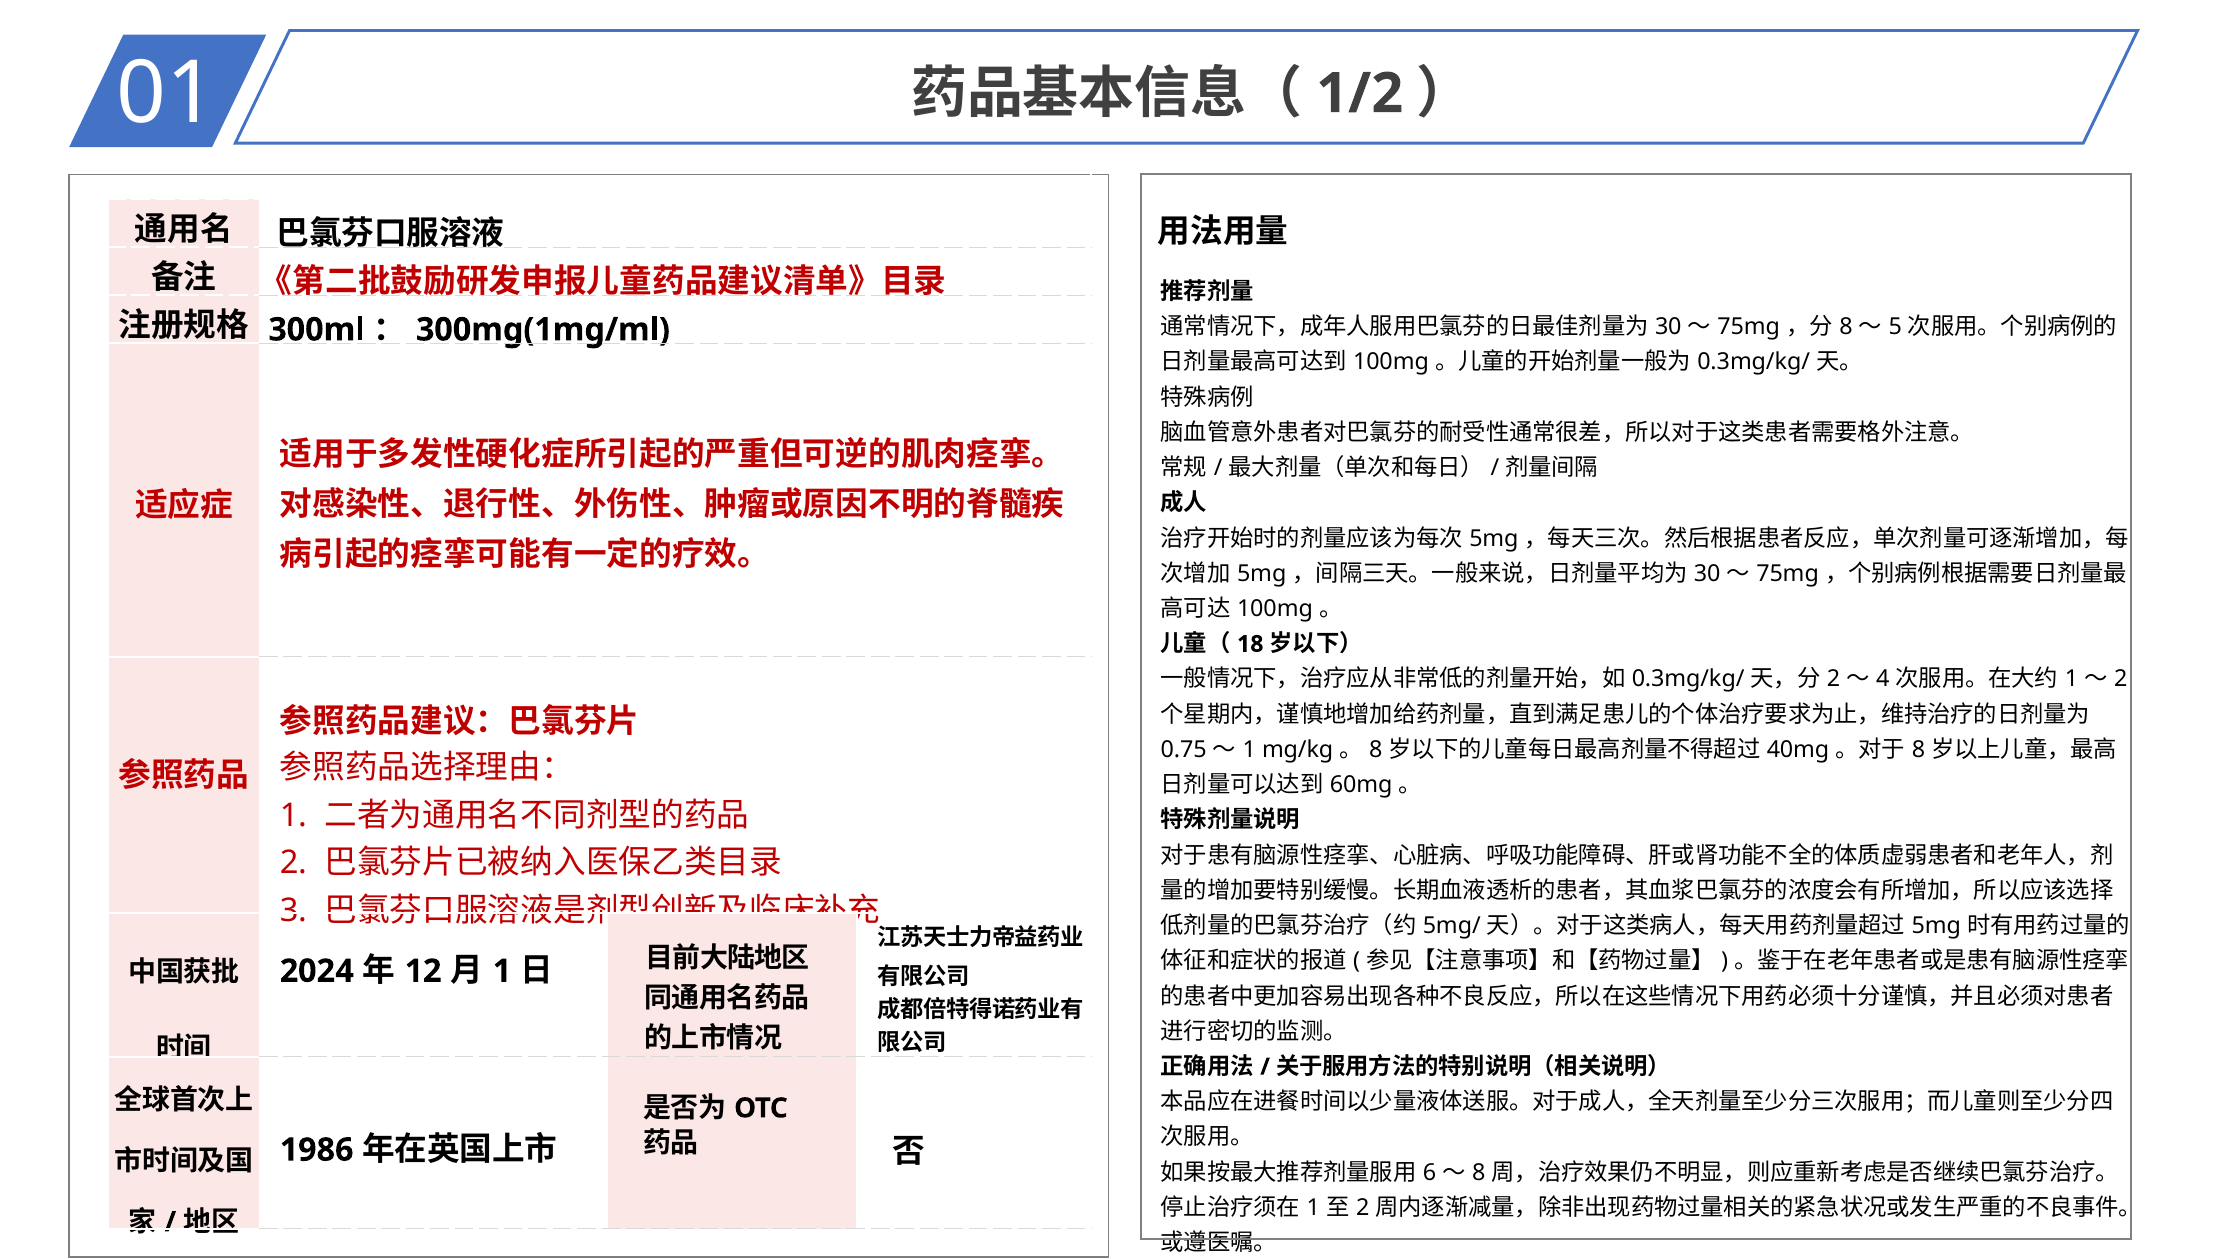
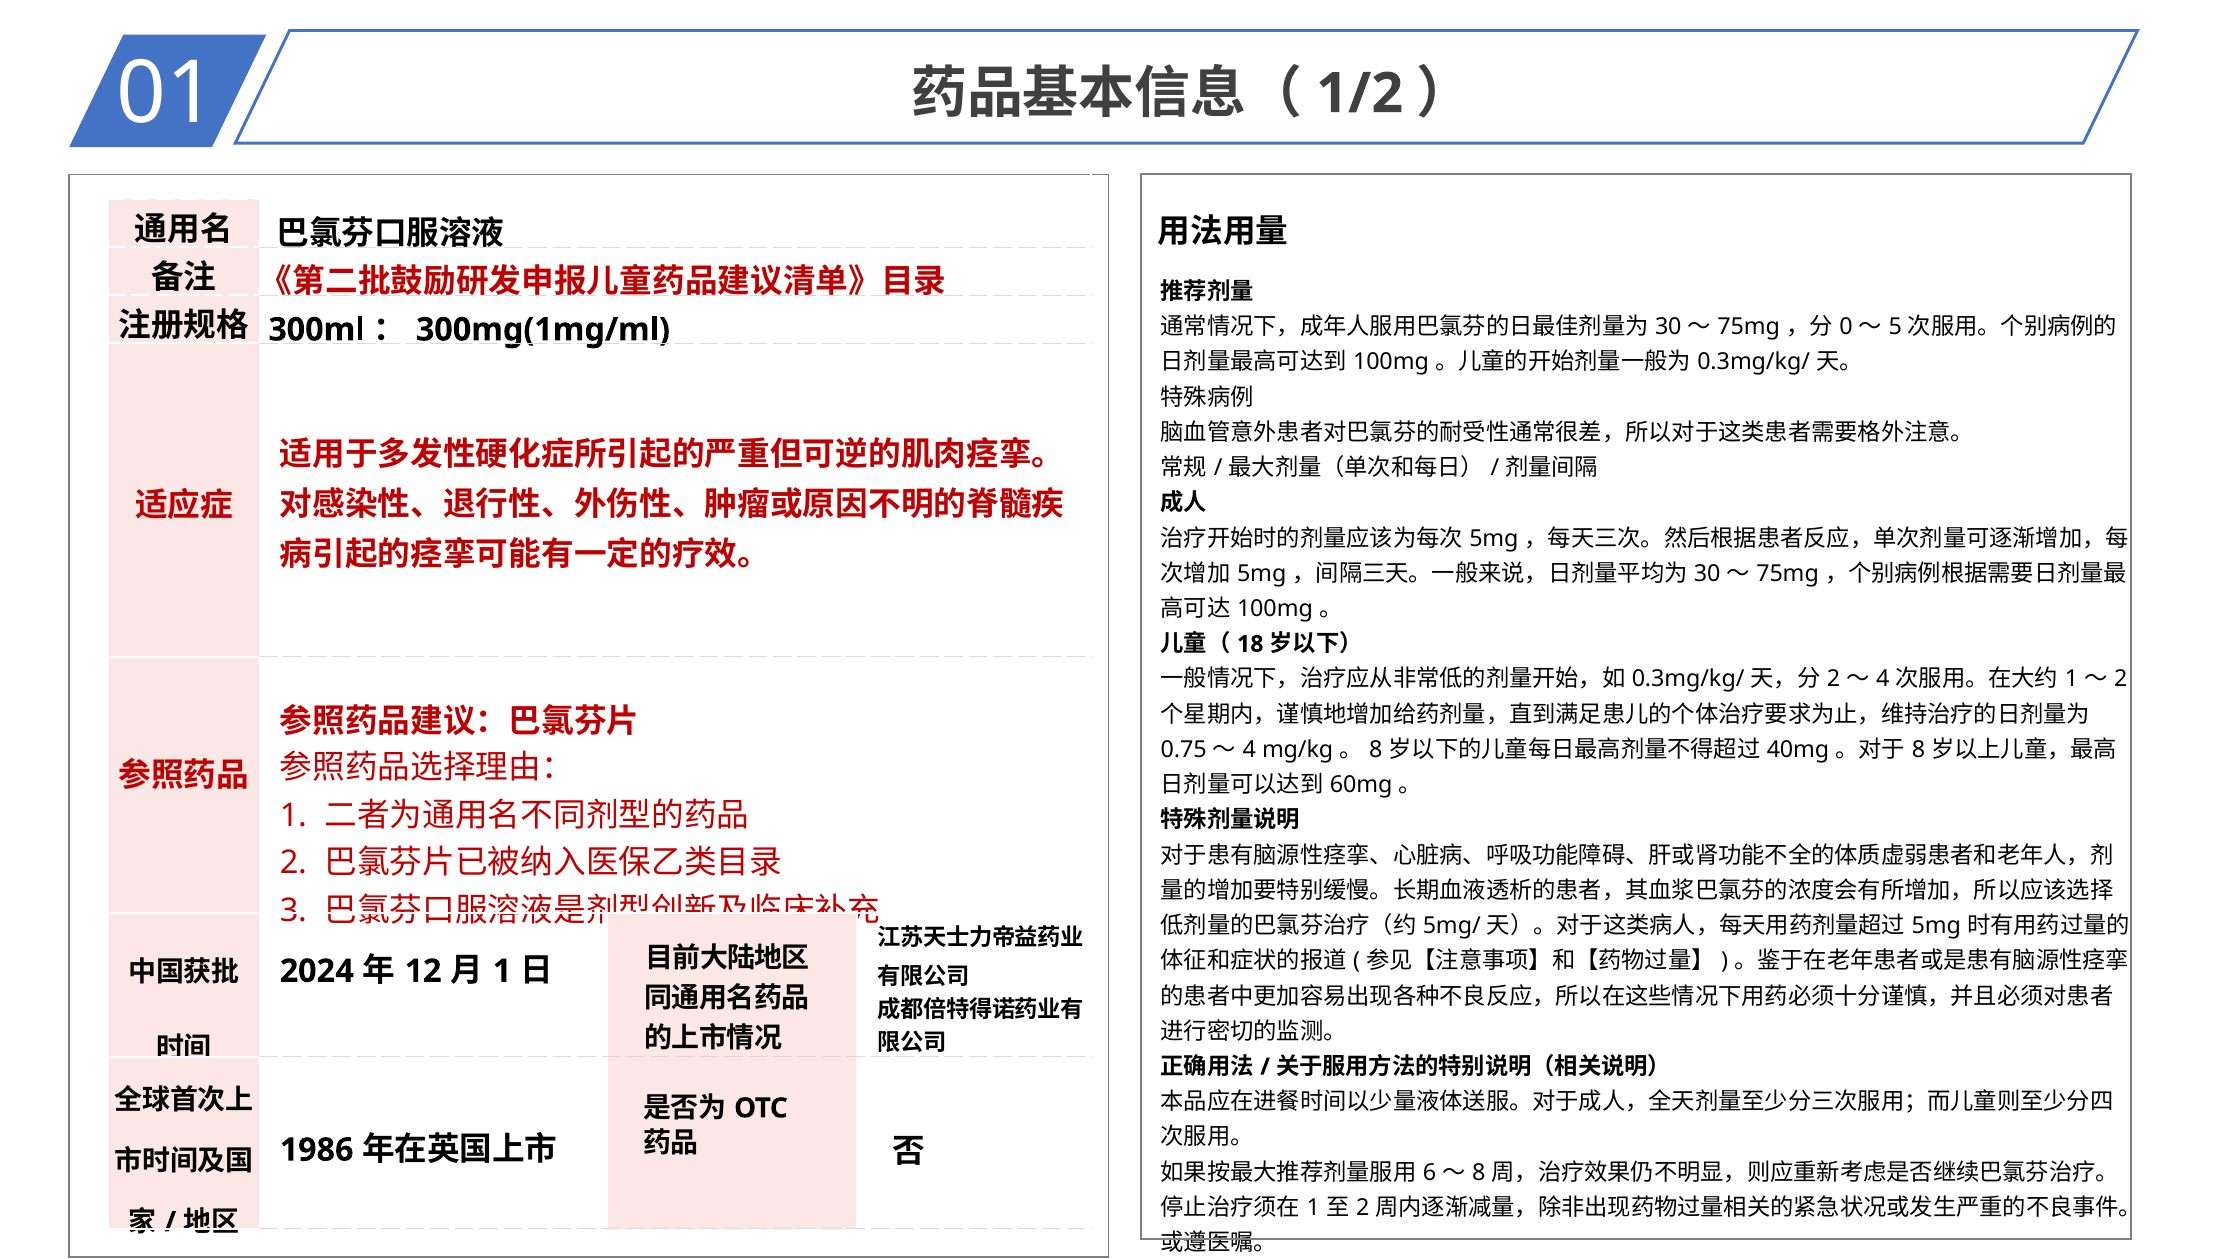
8: 8 -> 0 (1846, 327)
1: 1 -> 4 (1249, 750)
